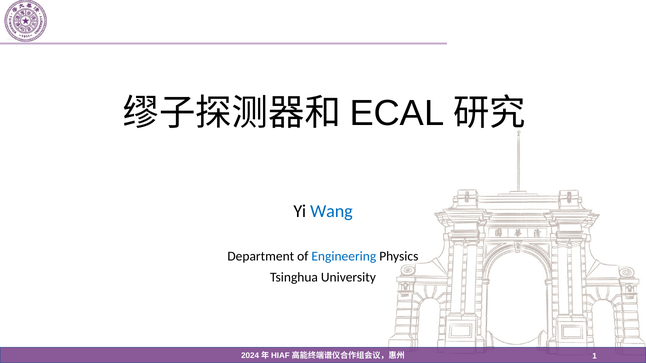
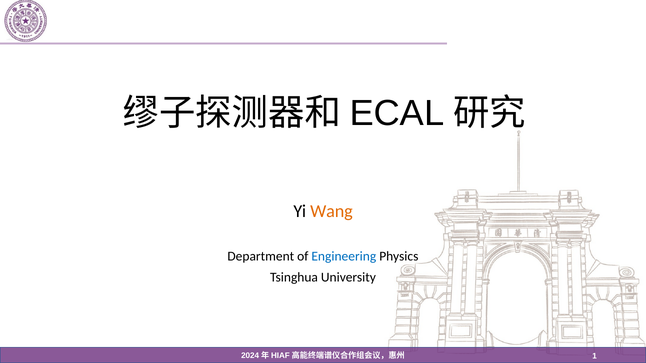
Wang colour: blue -> orange (331, 211)
